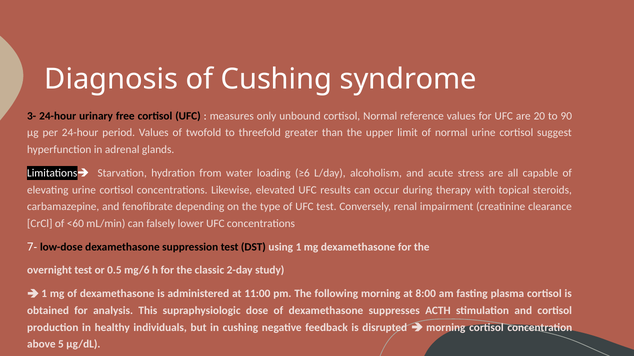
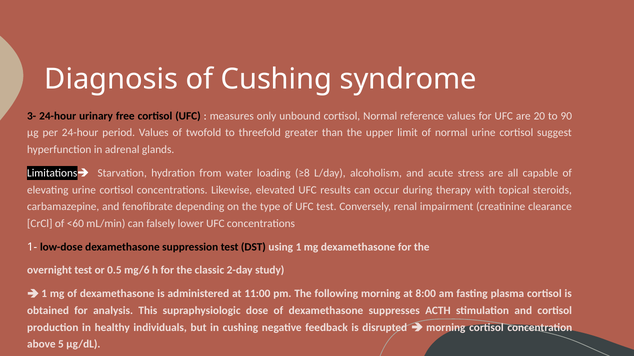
≥6: ≥6 -> ≥8 (302, 173)
7-: 7- -> 1- (32, 247)
